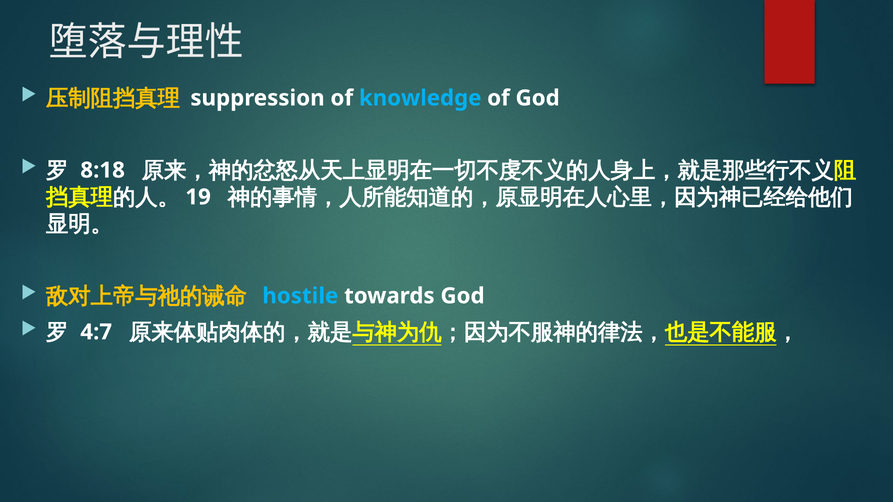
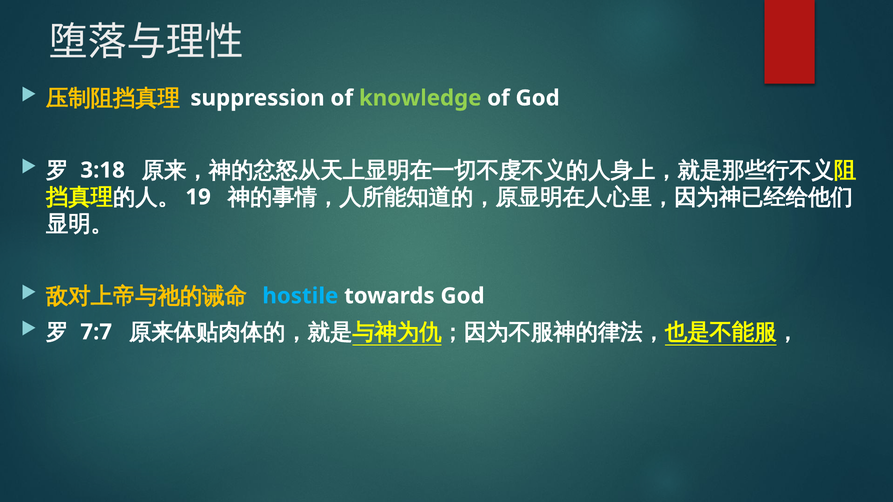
knowledge colour: light blue -> light green (420, 98)
8:18: 8:18 -> 3:18 (103, 170)
4:7: 4:7 -> 7:7 (96, 332)
